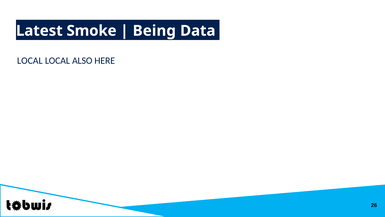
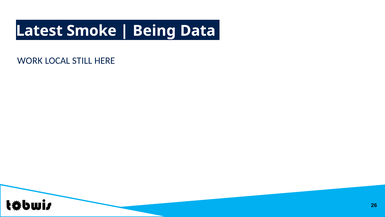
LOCAL: LOCAL -> WORK (30, 61)
ALSO: ALSO -> STILL (82, 61)
